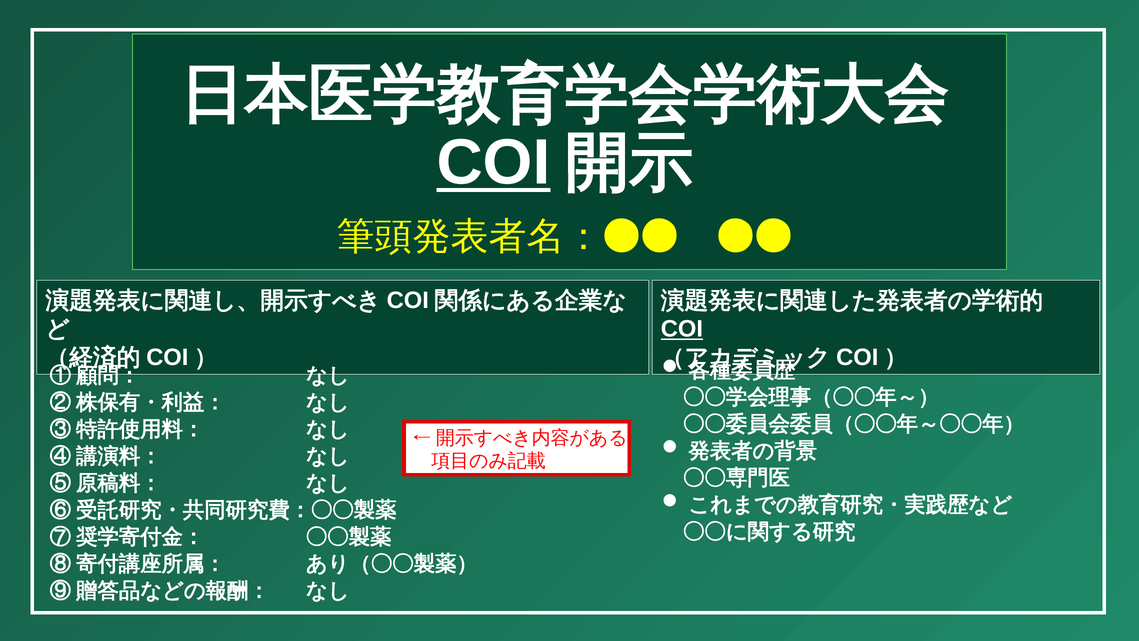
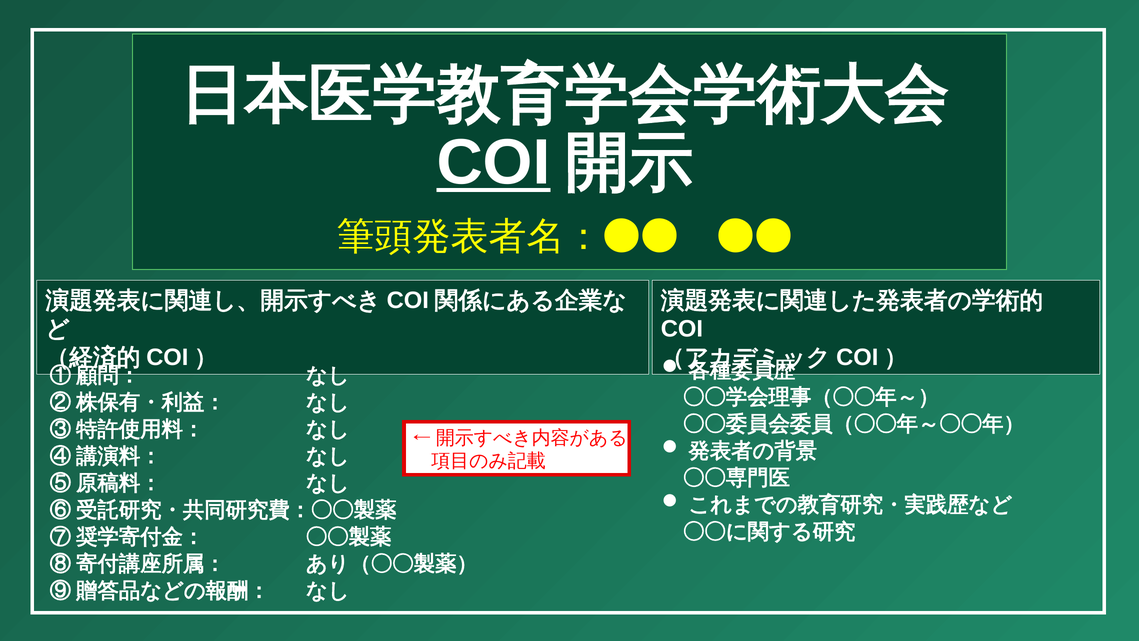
COI underline: present -> none (682, 329)
